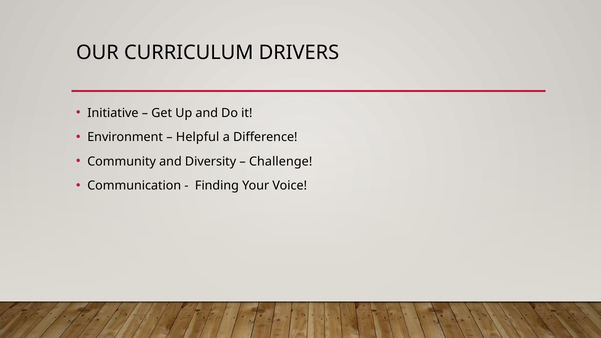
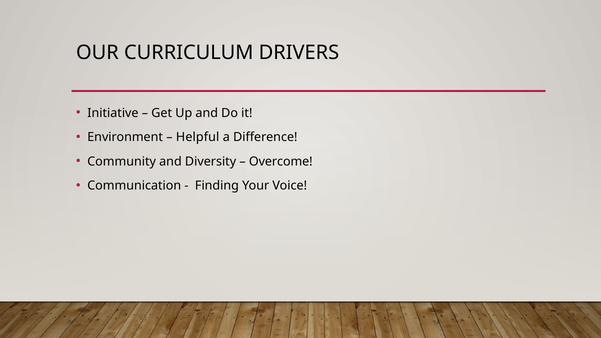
Challenge: Challenge -> Overcome (281, 162)
